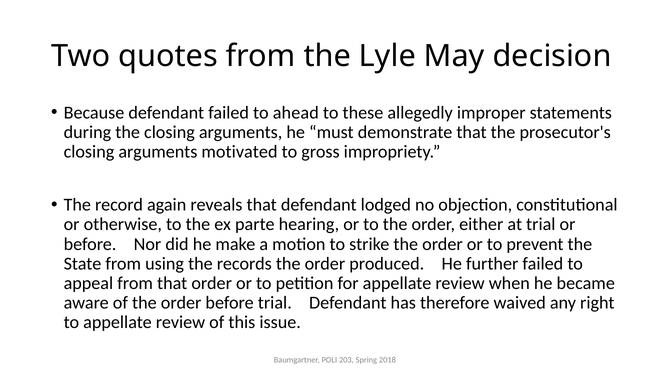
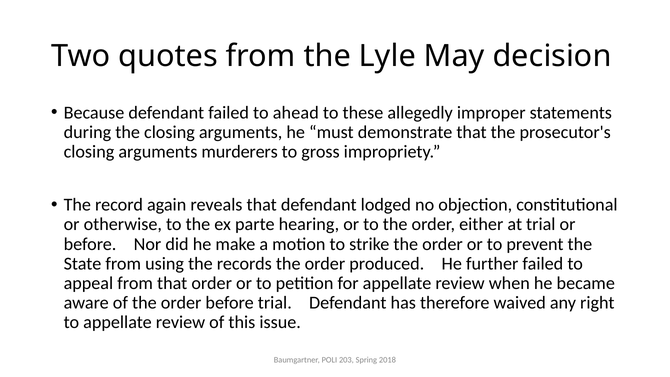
motivated: motivated -> murderers (240, 152)
